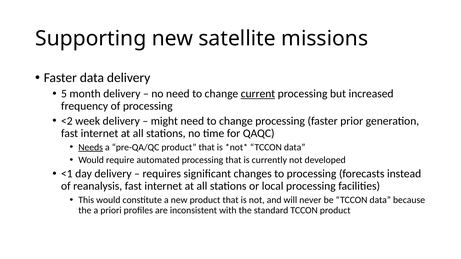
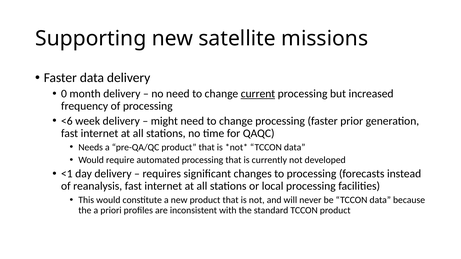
5: 5 -> 0 (64, 94)
<2: <2 -> <6 (67, 121)
Needs underline: present -> none (91, 147)
